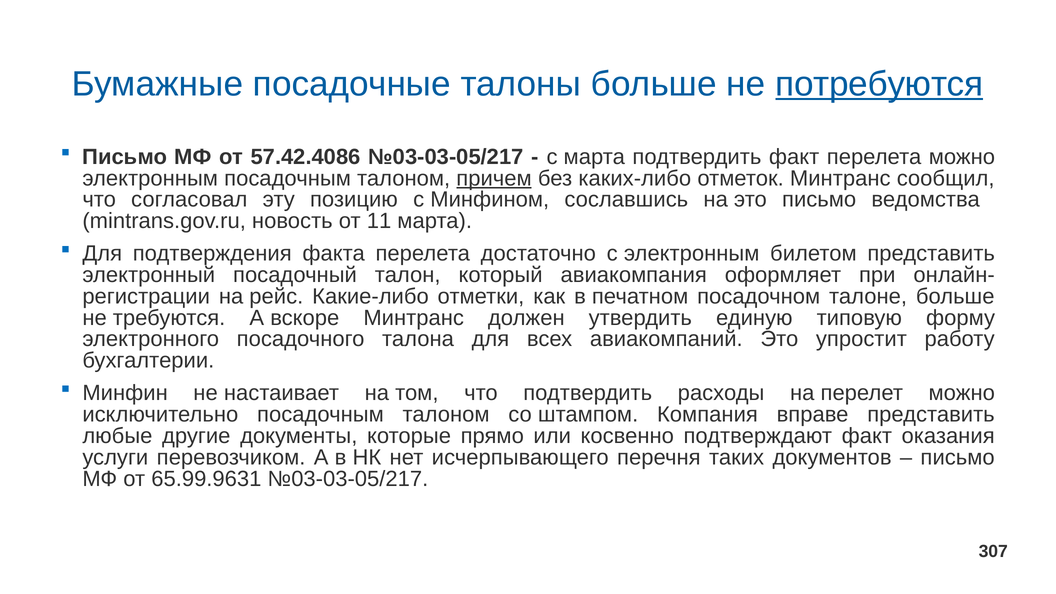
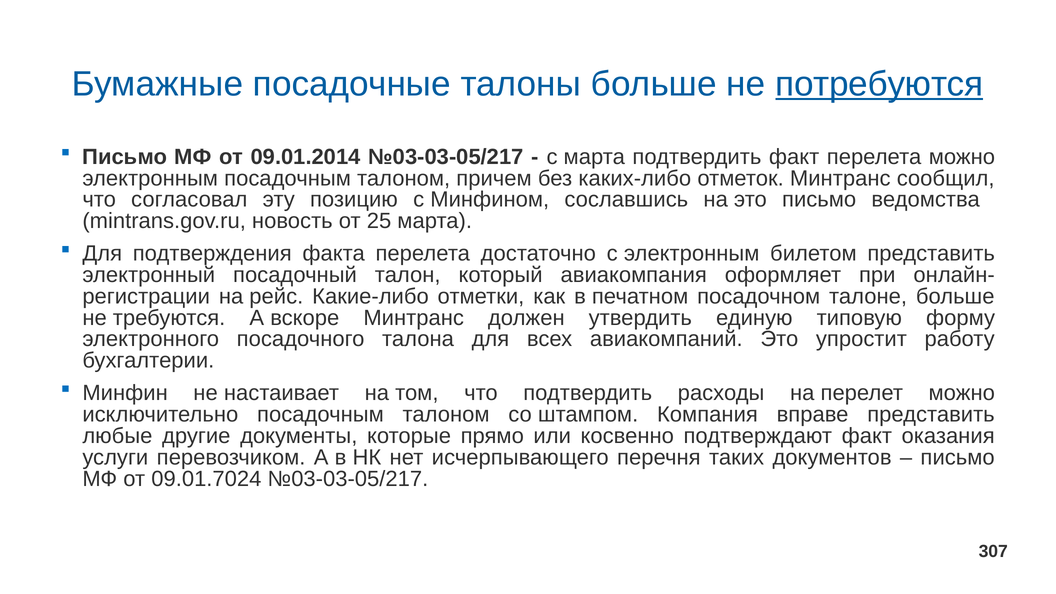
57.42.4086: 57.42.4086 -> 09.01.2014 (306, 157)
причем underline: present -> none (494, 178)
11: 11 -> 25 (379, 221)
65.99.9631: 65.99.9631 -> 09.01.7024 (206, 479)
